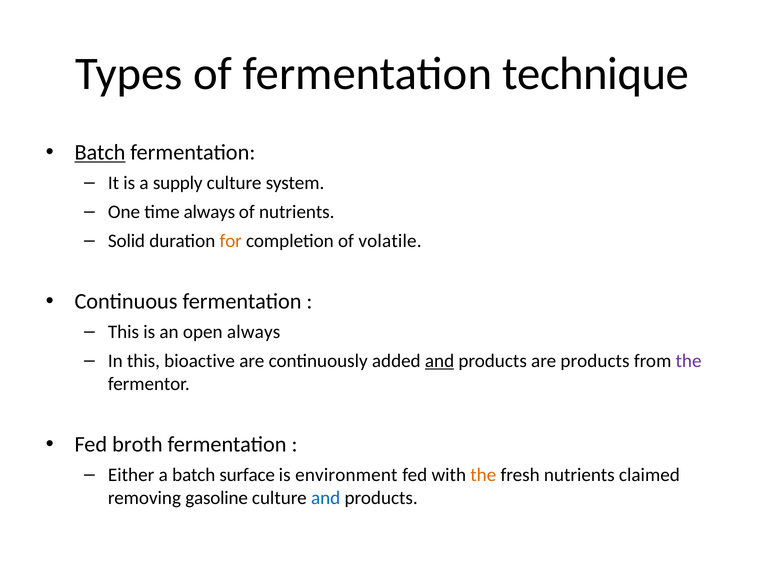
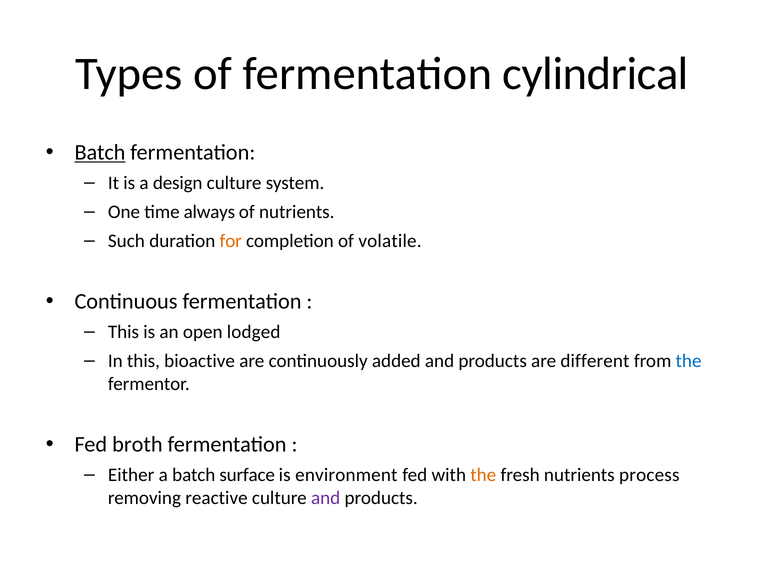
technique: technique -> cylindrical (596, 74)
supply: supply -> design (178, 183)
Solid: Solid -> Such (126, 241)
open always: always -> lodged (254, 332)
and underline: present -> none (440, 361)
are products: products -> different (595, 361)
the colour: purple -> blue (689, 361)
claimed: claimed -> process (649, 475)
gasoline: gasoline -> reactive (216, 498)
and colour: blue -> purple (326, 498)
